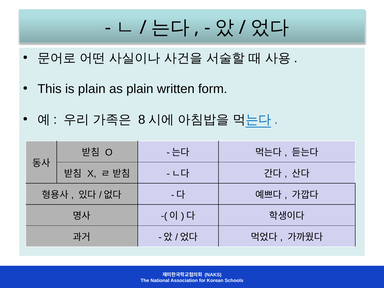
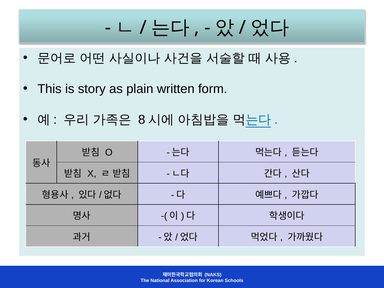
is plain: plain -> story (92, 89)
